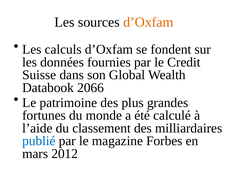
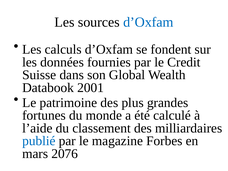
d’Oxfam colour: orange -> blue (148, 22)
2066: 2066 -> 2001 (91, 88)
2012: 2012 -> 2076 (65, 154)
